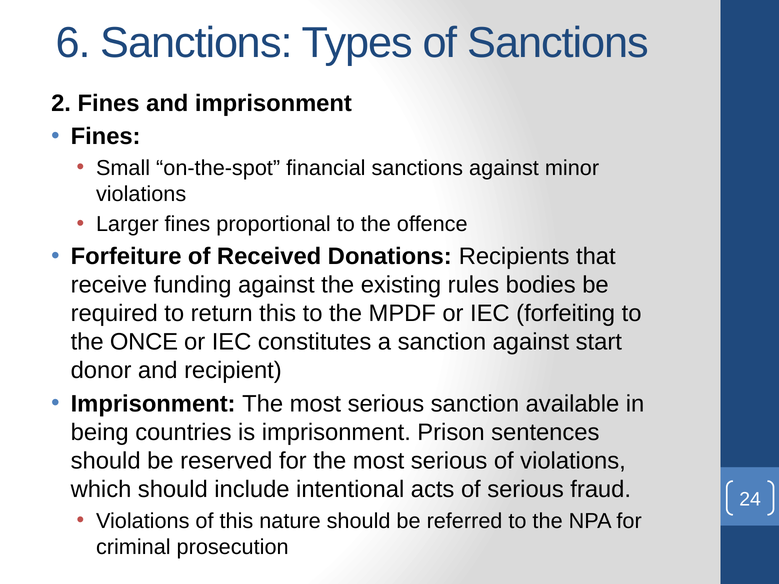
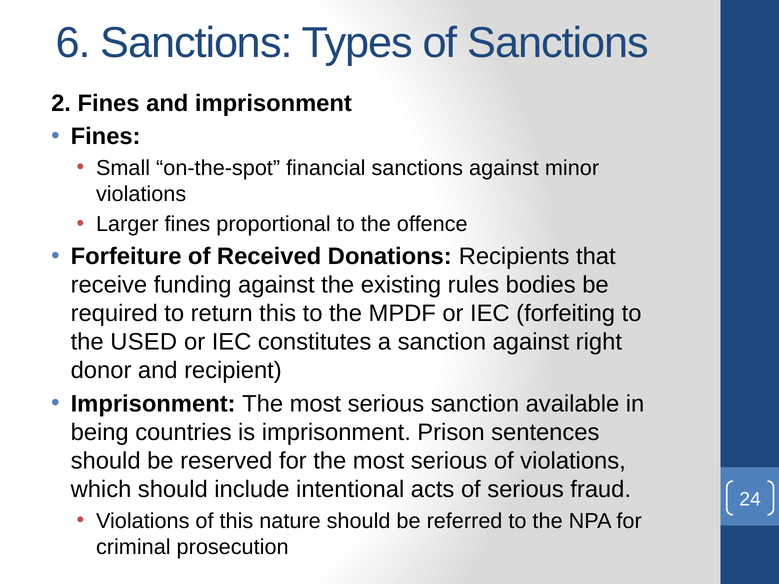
ONCE: ONCE -> USED (144, 342)
start: start -> right (599, 342)
